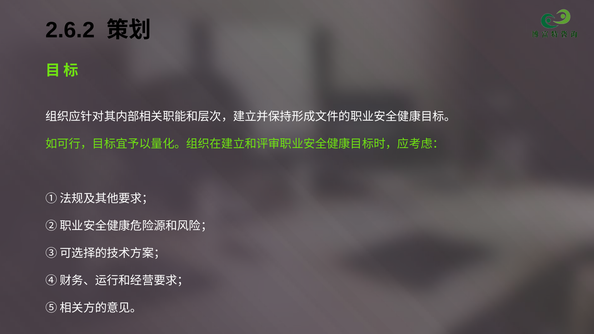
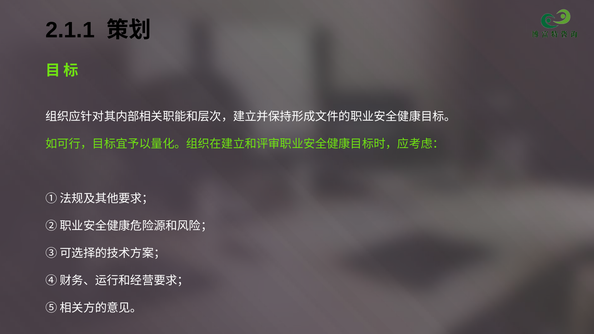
2.6.2: 2.6.2 -> 2.1.1 (70, 30)
